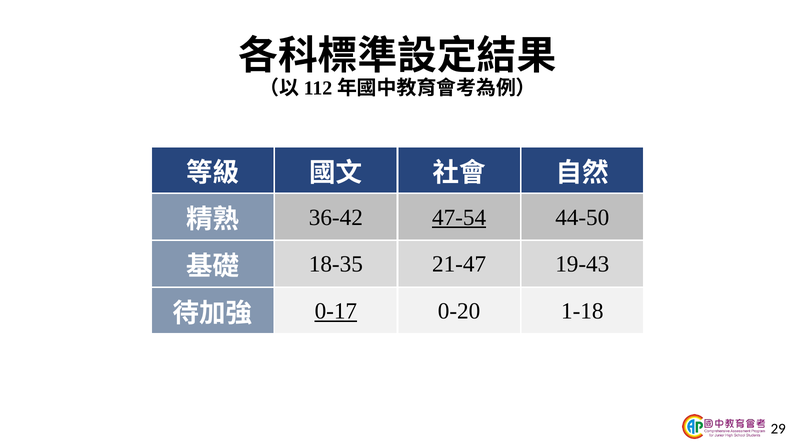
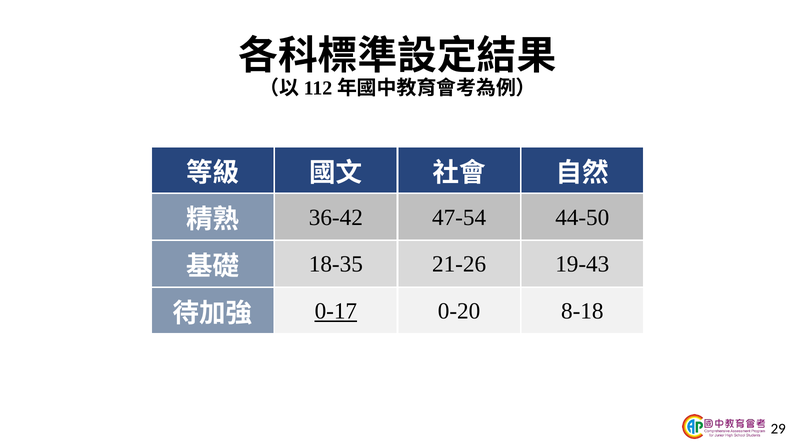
47-54 underline: present -> none (459, 217)
21-47: 21-47 -> 21-26 (459, 264)
1-18: 1-18 -> 8-18 (582, 311)
